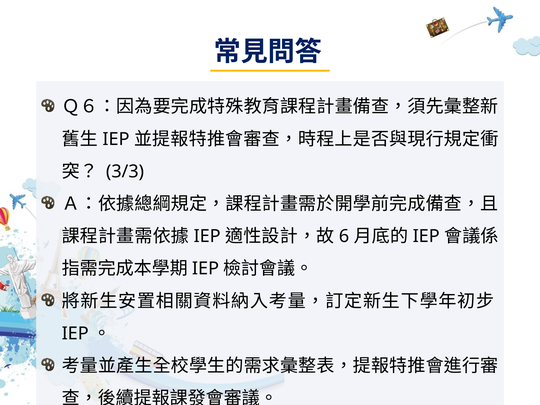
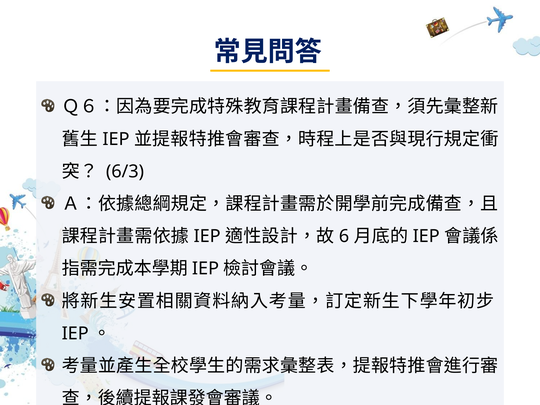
3/3: 3/3 -> 6/3 (125, 171)
